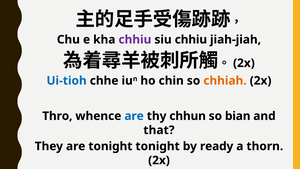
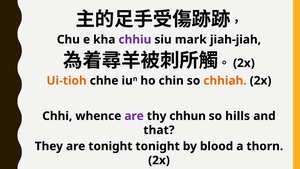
siu chhiu: chhiu -> mark (191, 40)
Ui-tioh colour: blue -> orange (67, 81)
Thro: Thro -> Chhi (57, 116)
are colour: blue -> purple (134, 116)
bian: bian -> hills (238, 116)
ready: ready -> blood (217, 146)
